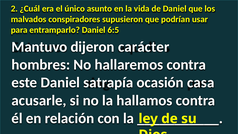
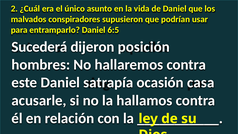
Mantuvo: Mantuvo -> Sucederá (39, 47)
carácter: carácter -> posición (144, 47)
